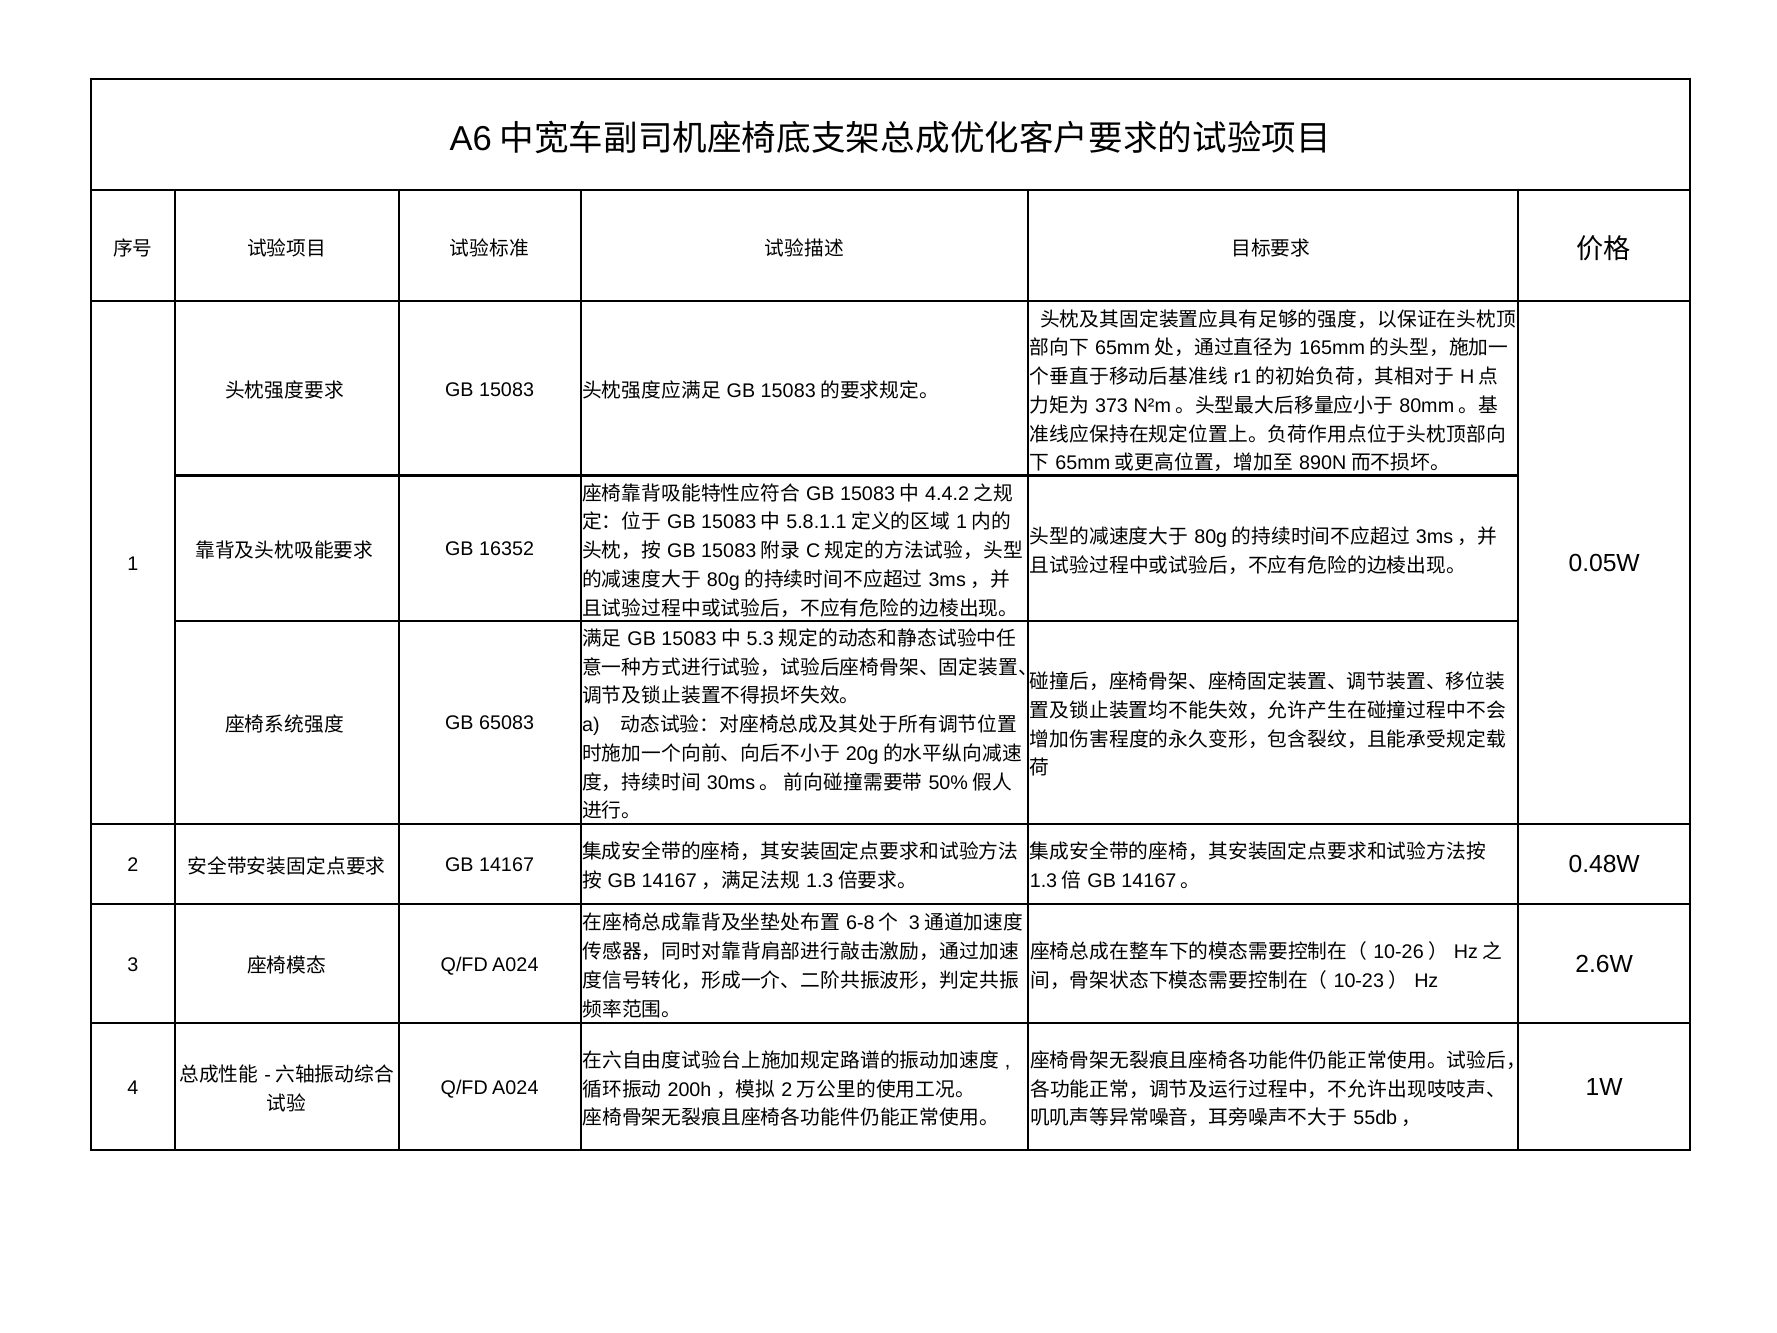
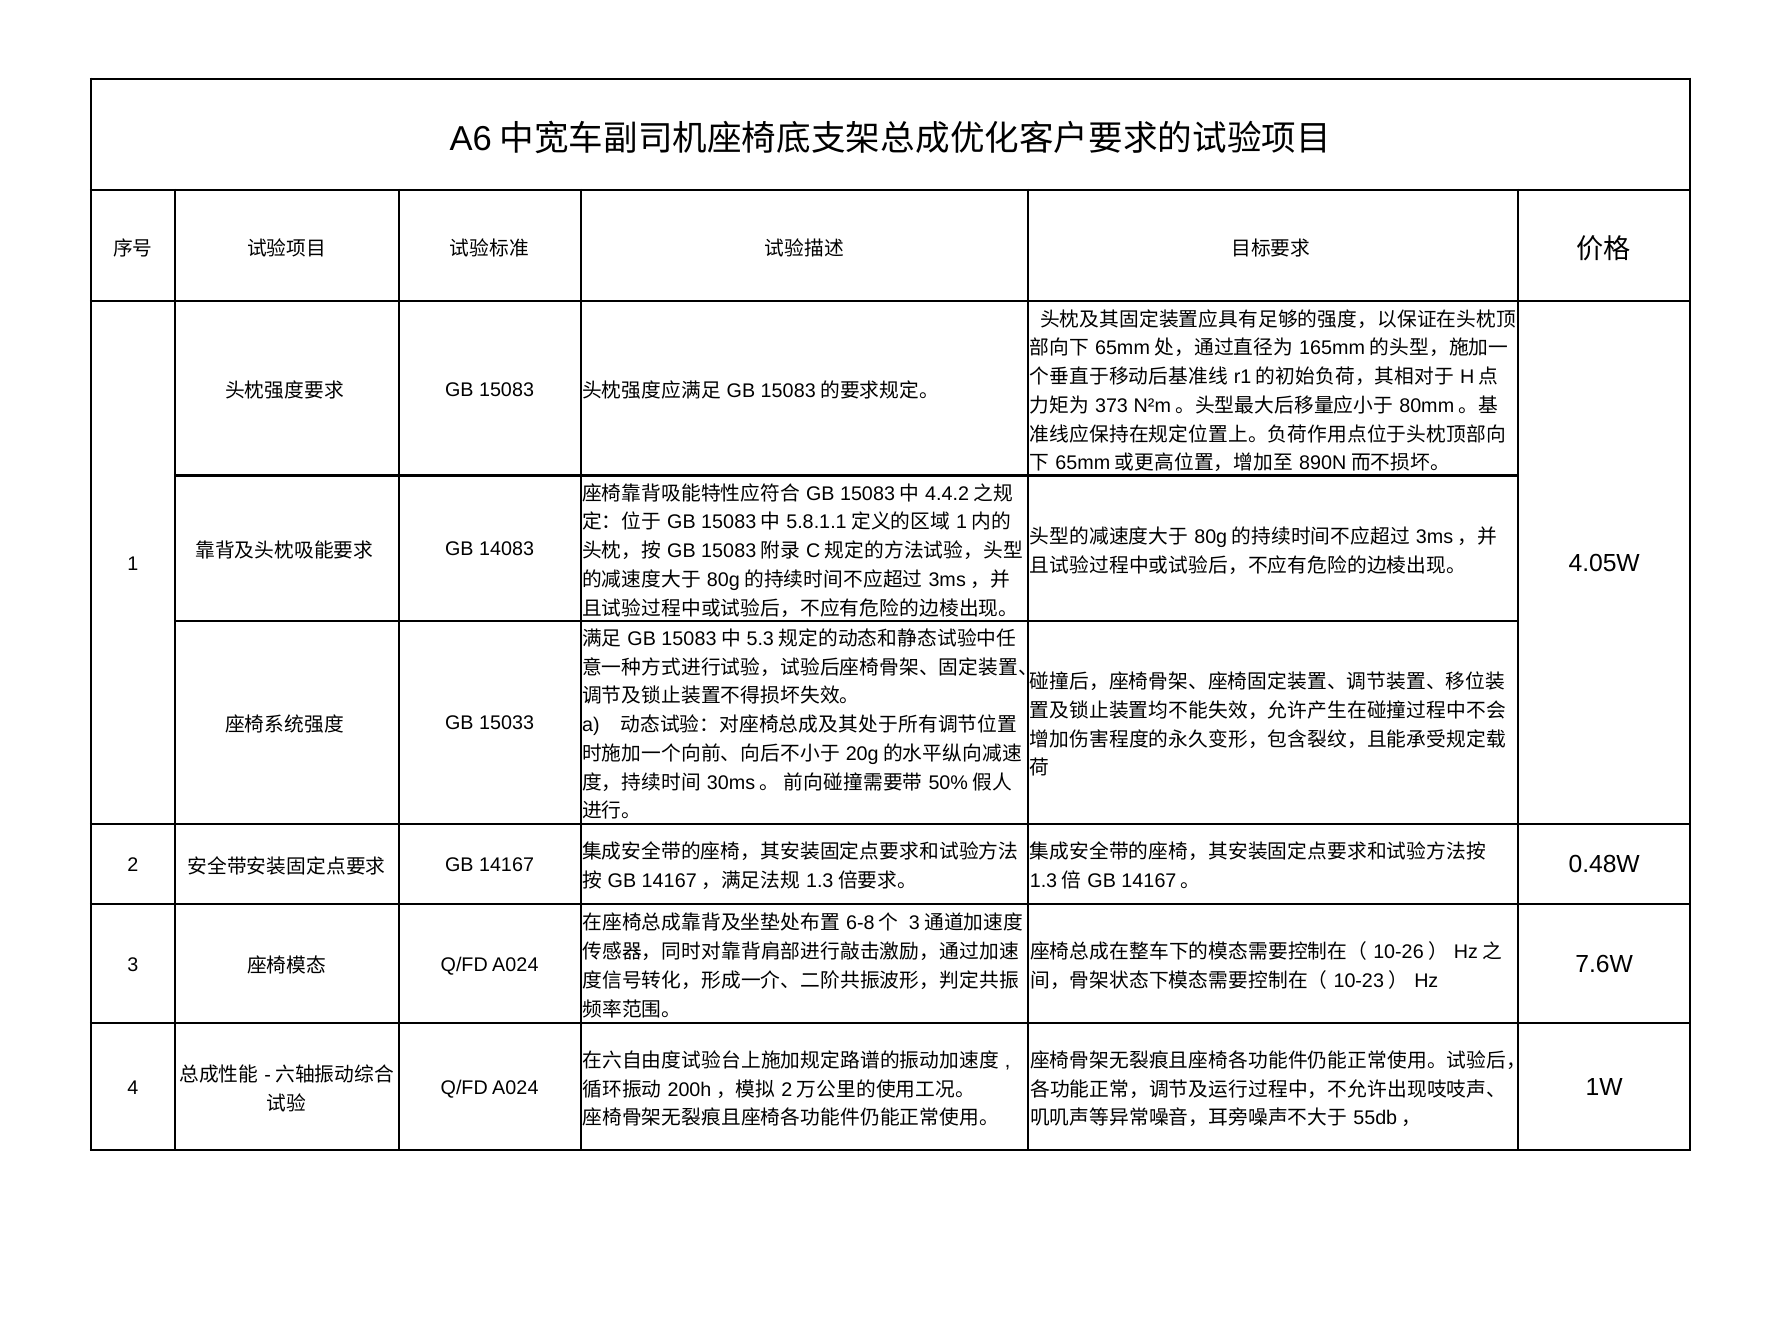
16352: 16352 -> 14083 (507, 549)
0.05W: 0.05W -> 4.05W (1604, 563)
65083: 65083 -> 15033 (507, 723)
2.6W: 2.6W -> 7.6W (1604, 964)
